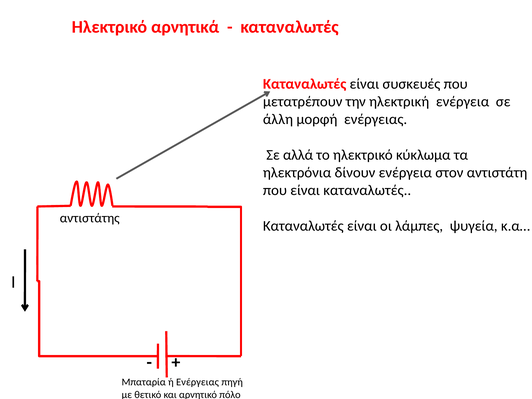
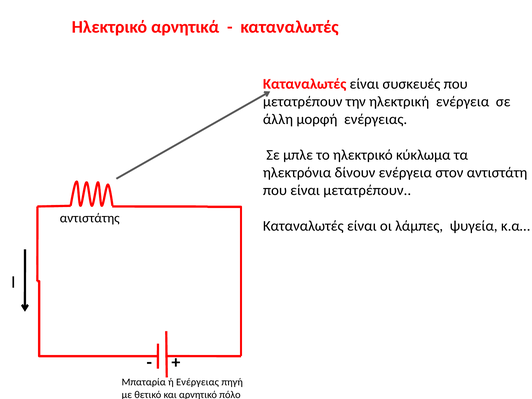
αλλά: αλλά -> μπλε (298, 155)
είναι καταναλωτές: καταναλωτές -> μετατρέπουν (367, 190)
